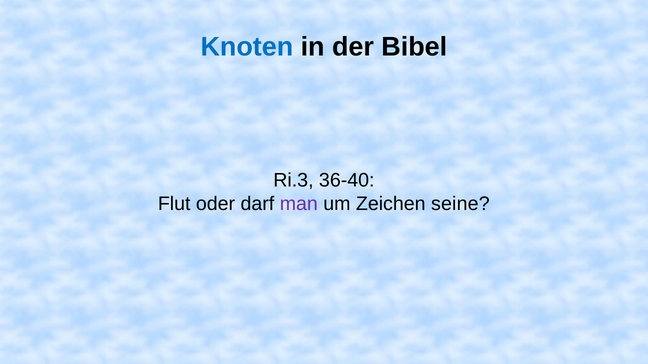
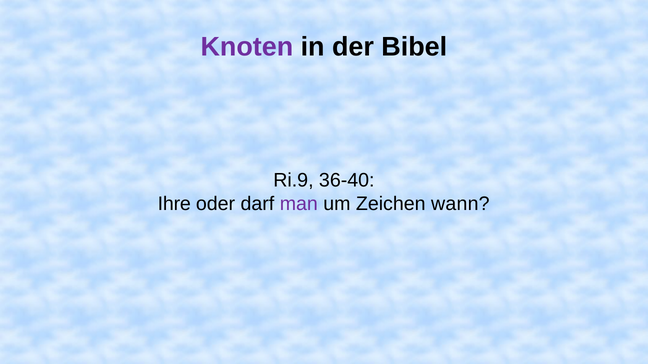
Knoten colour: blue -> purple (247, 47)
Ri.3: Ri.3 -> Ri.9 (293, 181)
Flut: Flut -> Ihre (174, 204)
seine: seine -> wann (460, 204)
